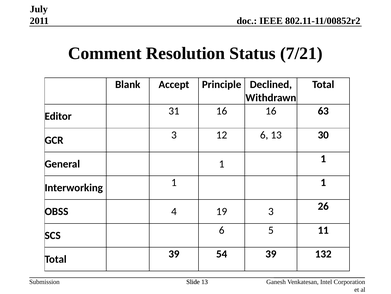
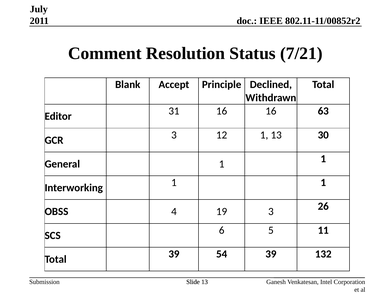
12 6: 6 -> 1 (264, 135)
